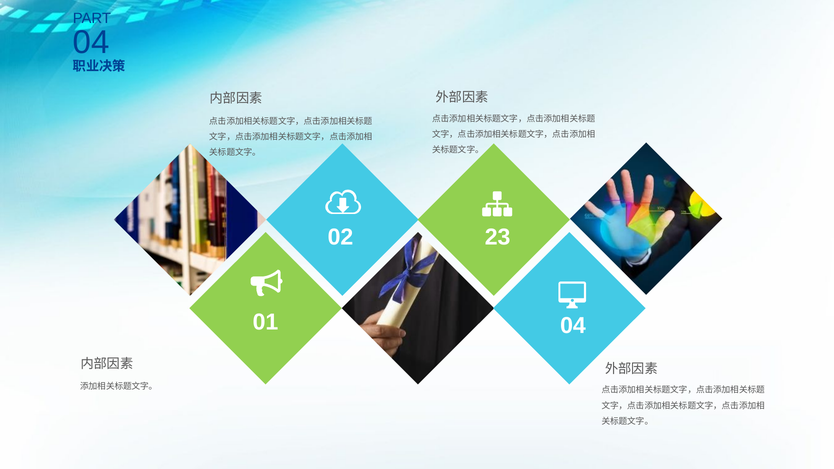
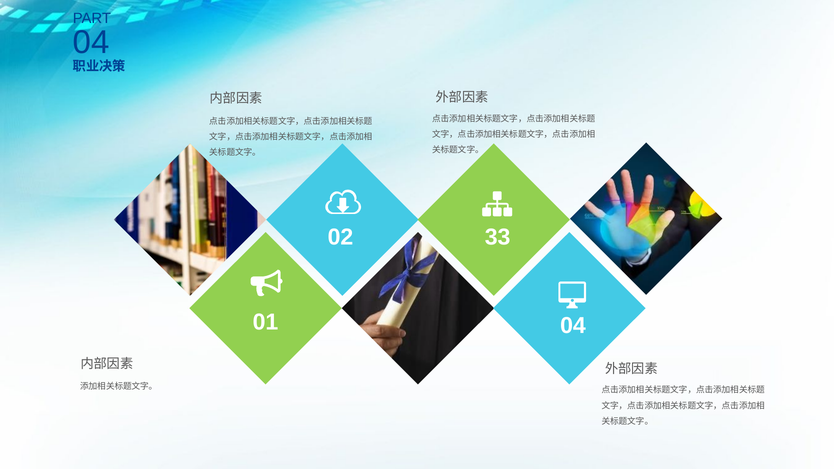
23: 23 -> 33 (498, 237)
